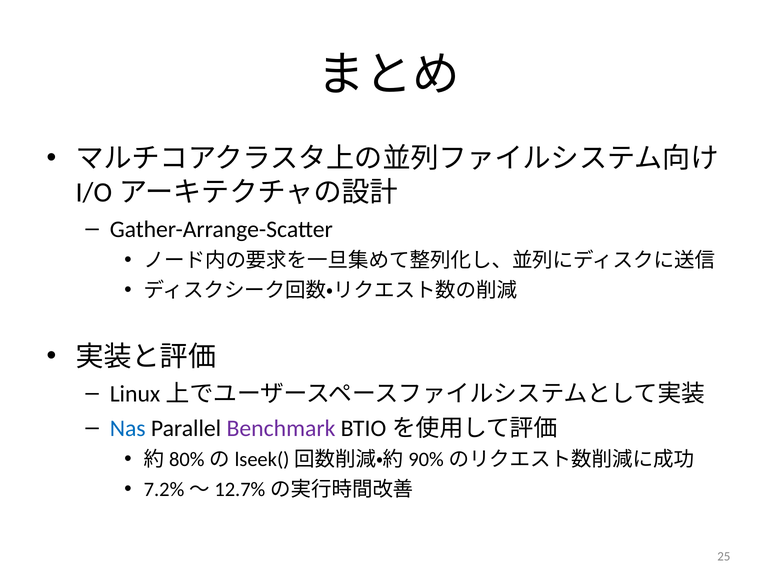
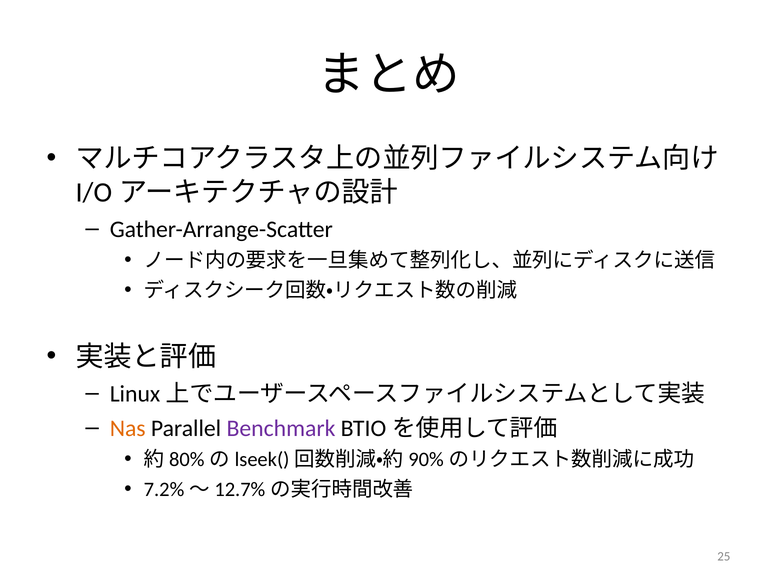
Nas colour: blue -> orange (128, 428)
